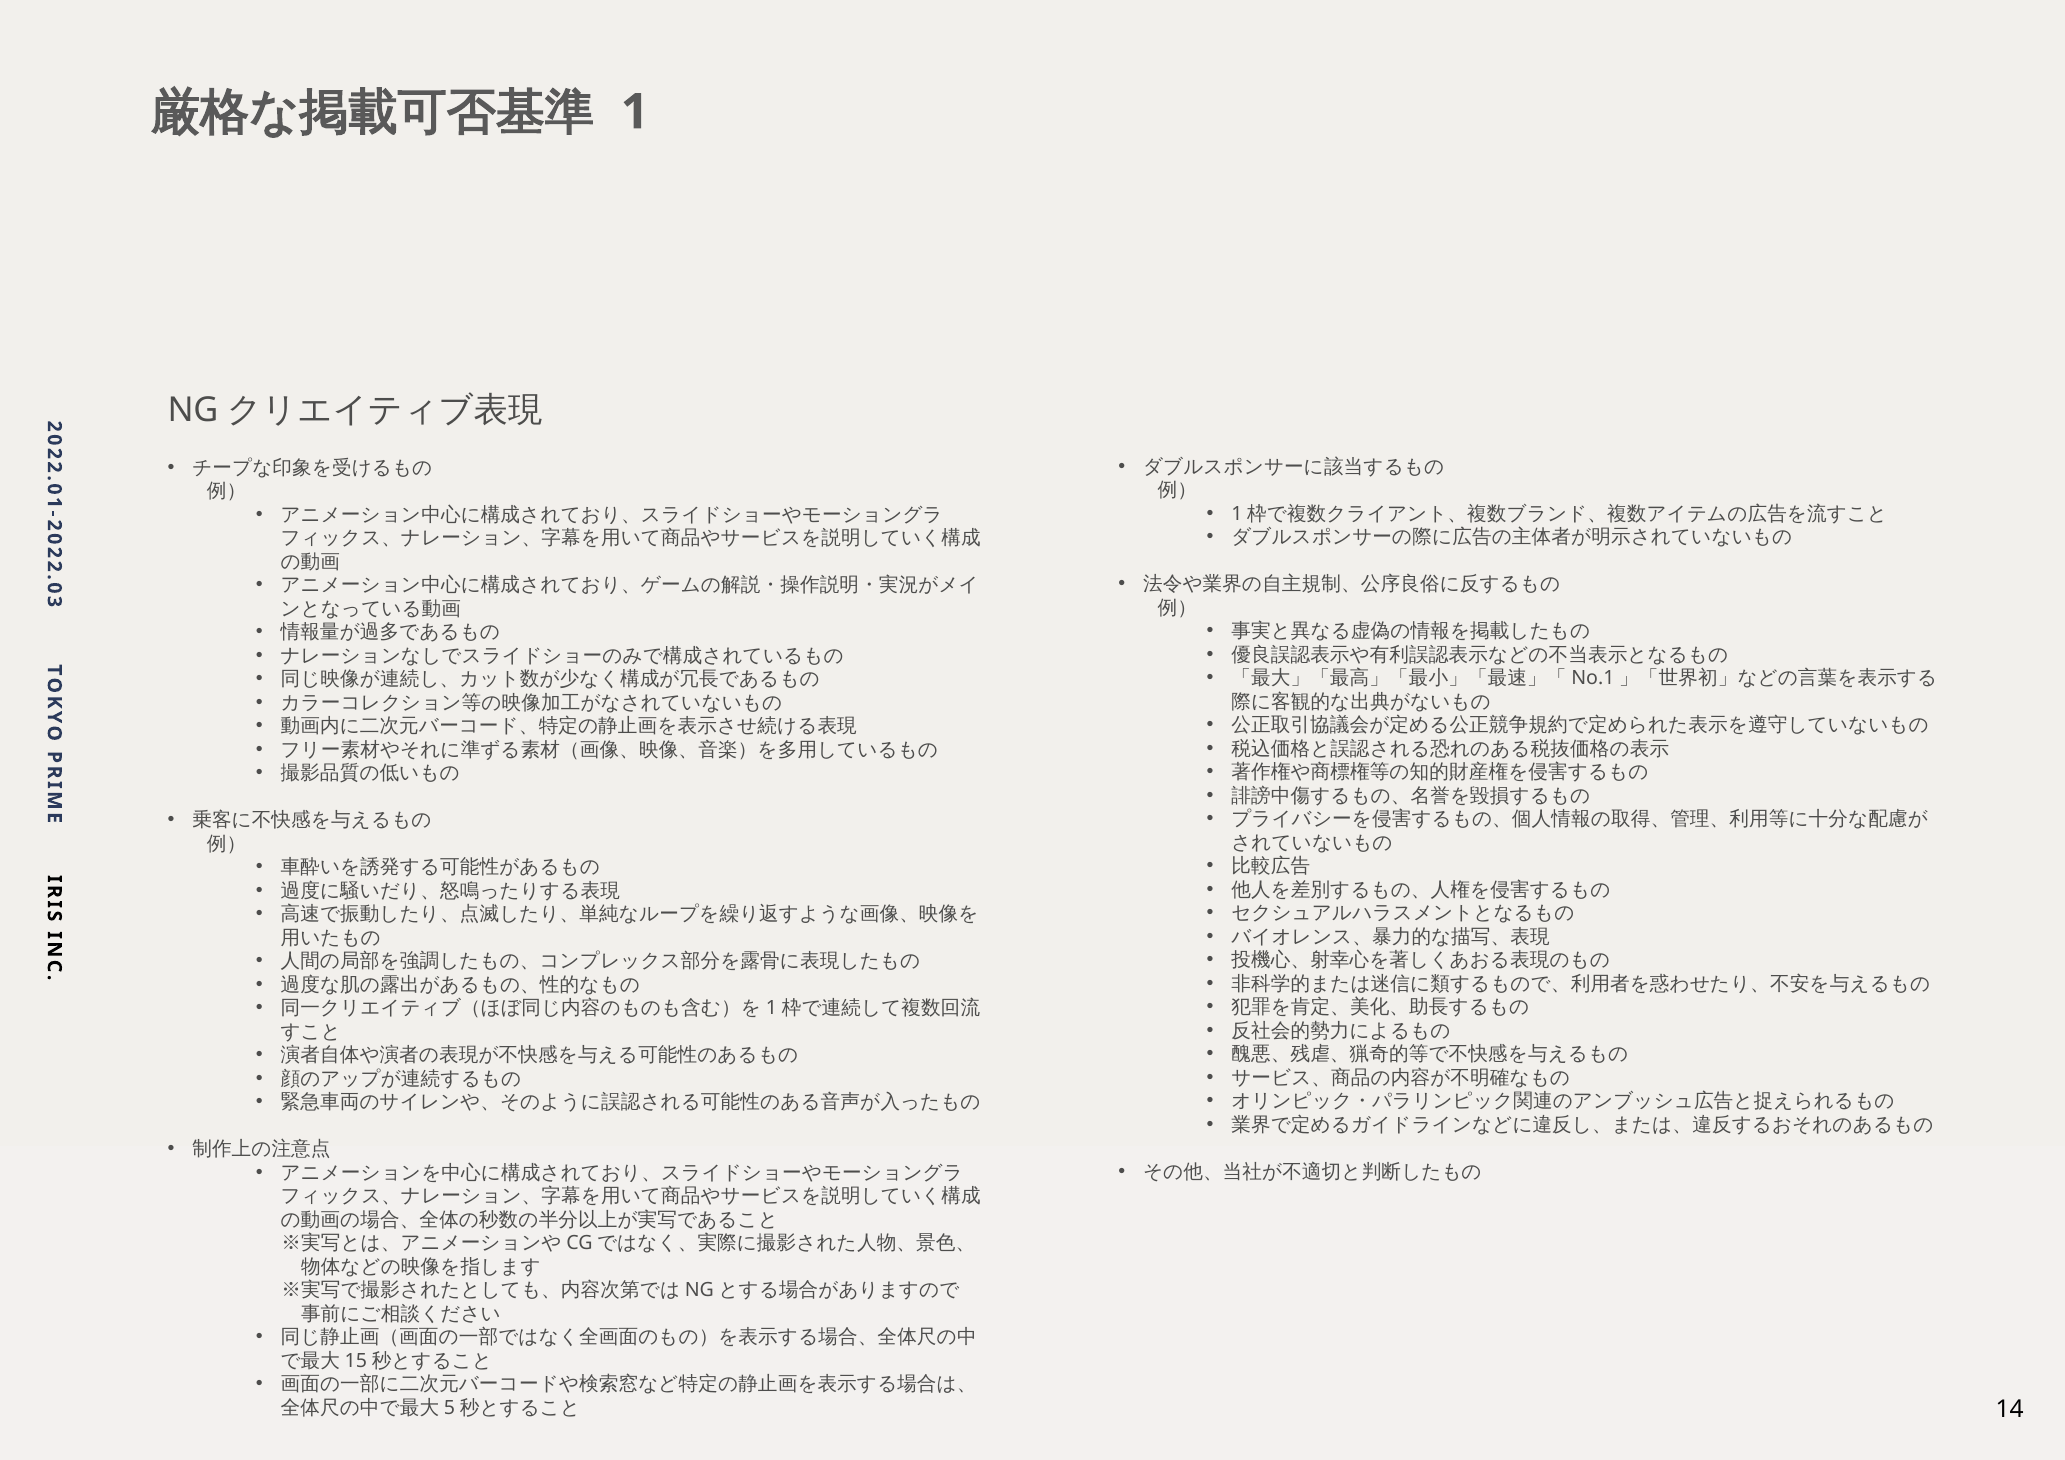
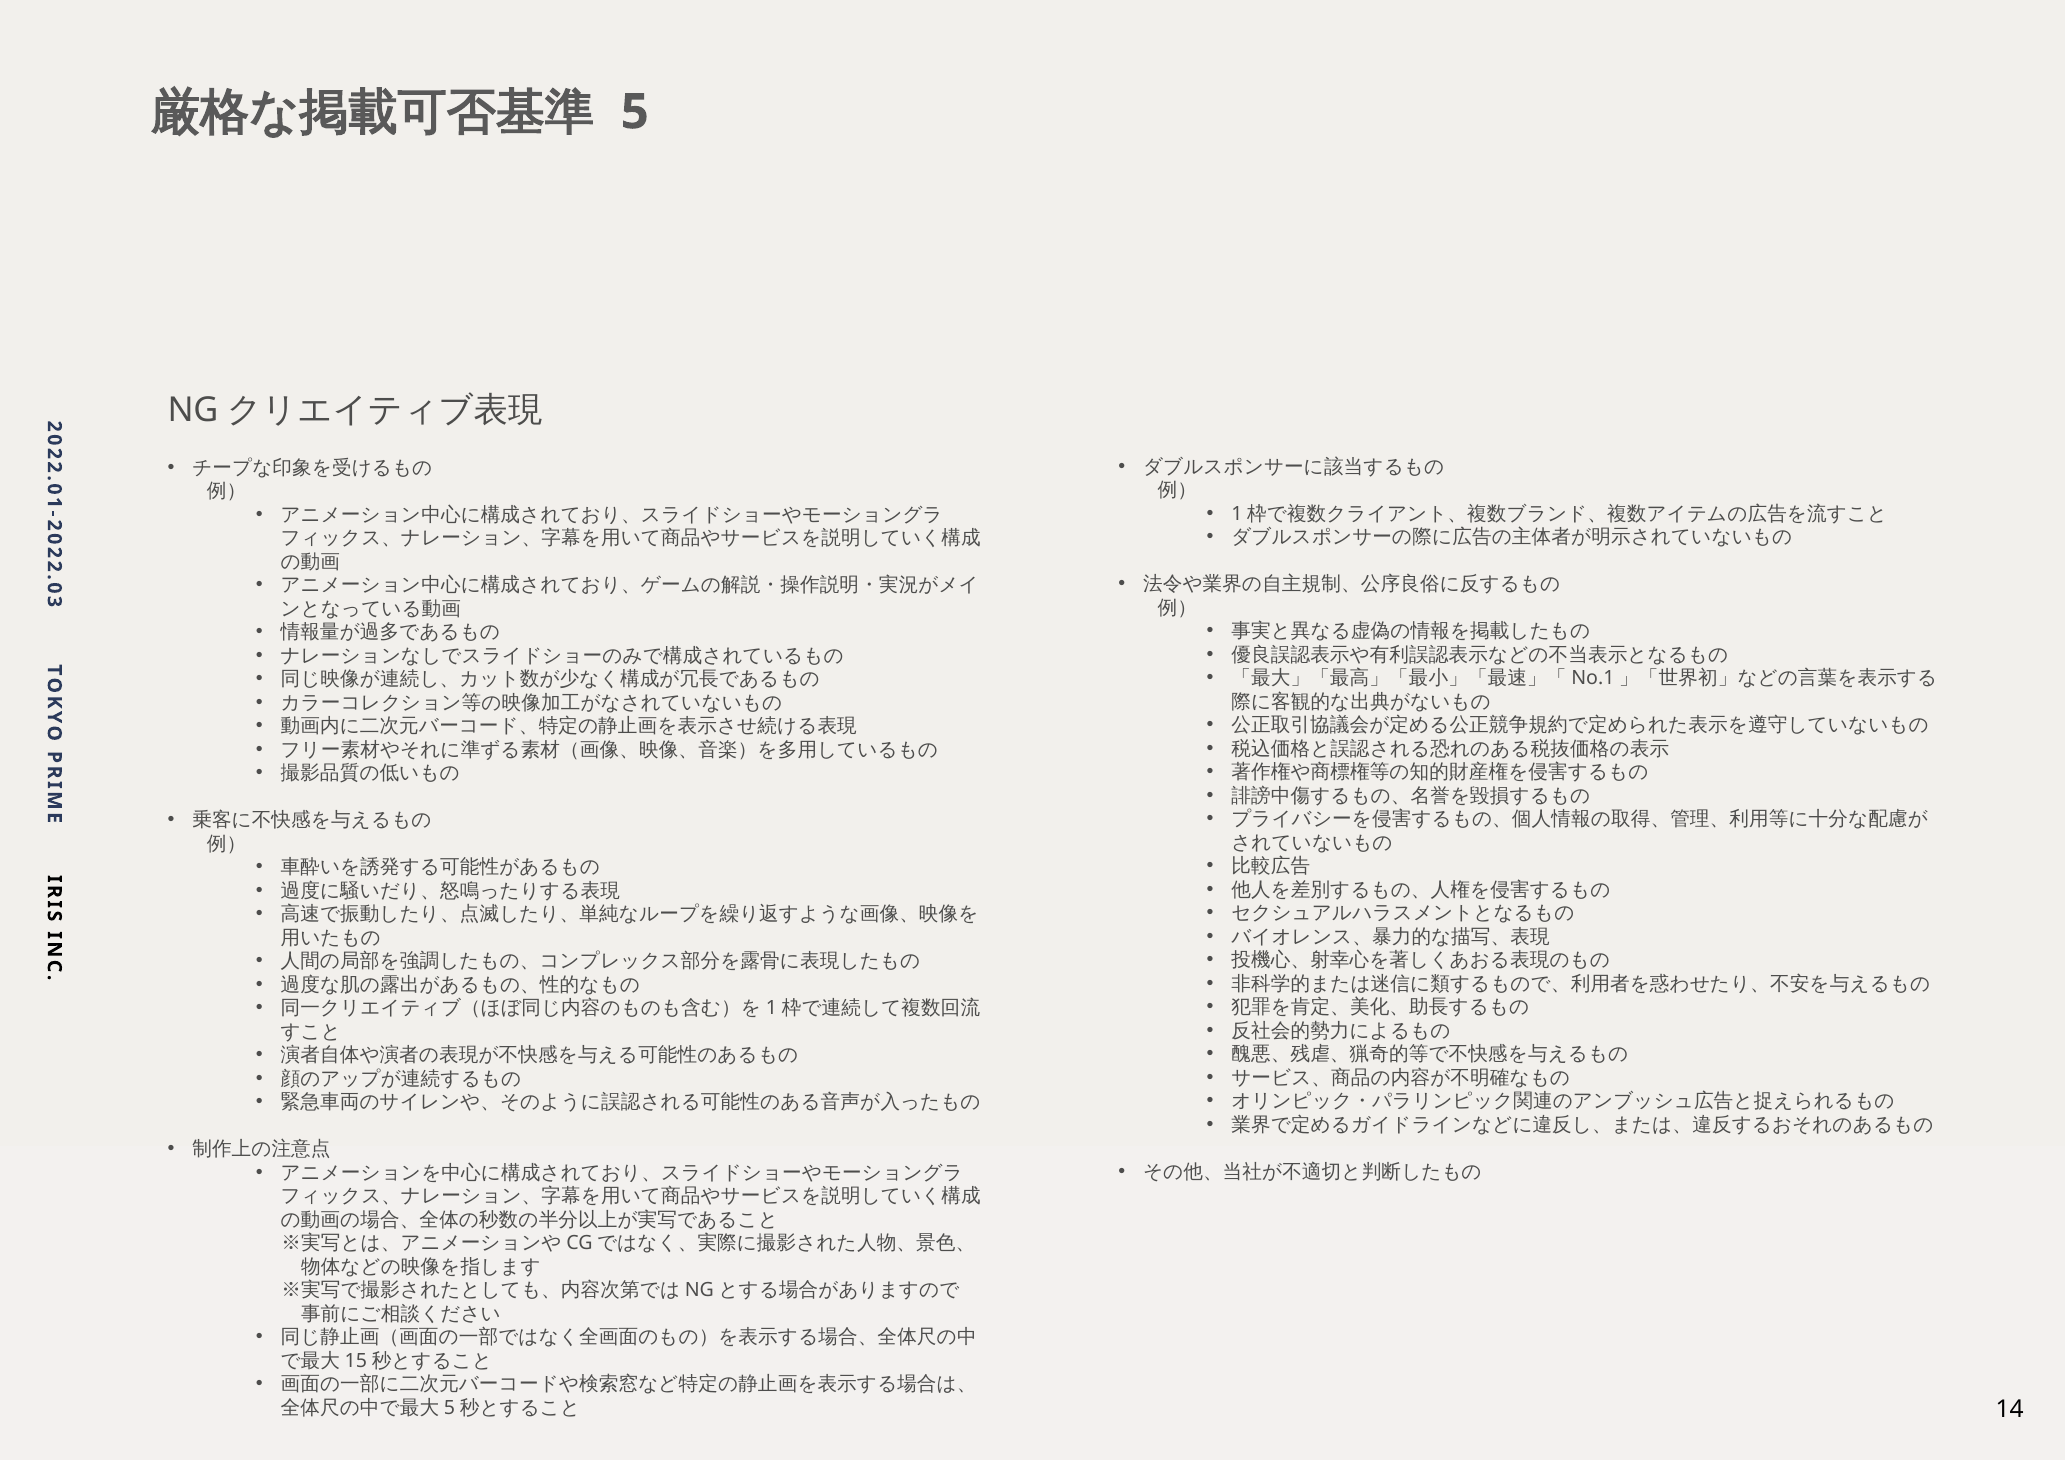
1: 1 -> 5 (635, 112)
